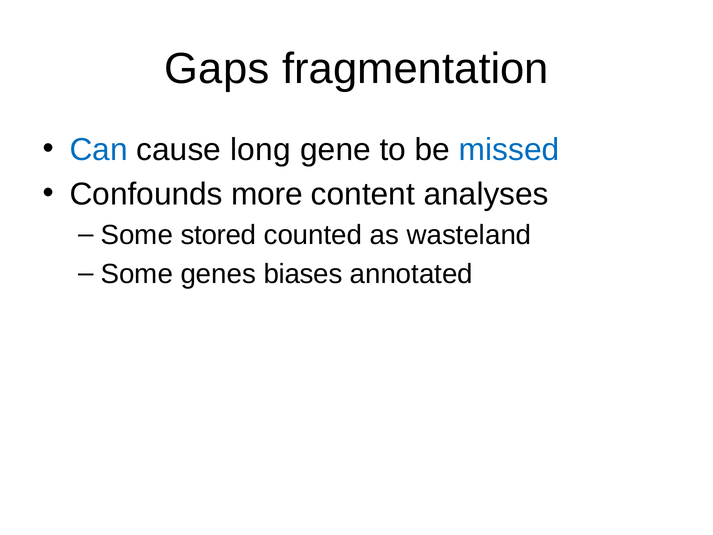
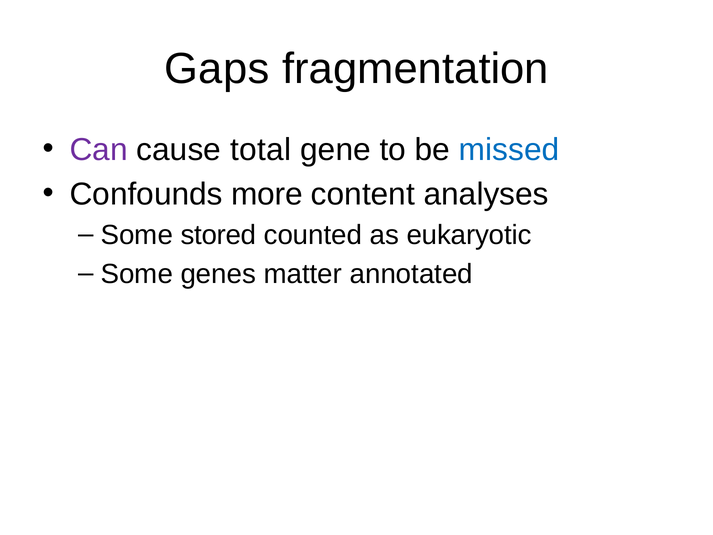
Can colour: blue -> purple (99, 150)
long: long -> total (261, 150)
wasteland: wasteland -> eukaryotic (469, 235)
biases: biases -> matter (303, 274)
